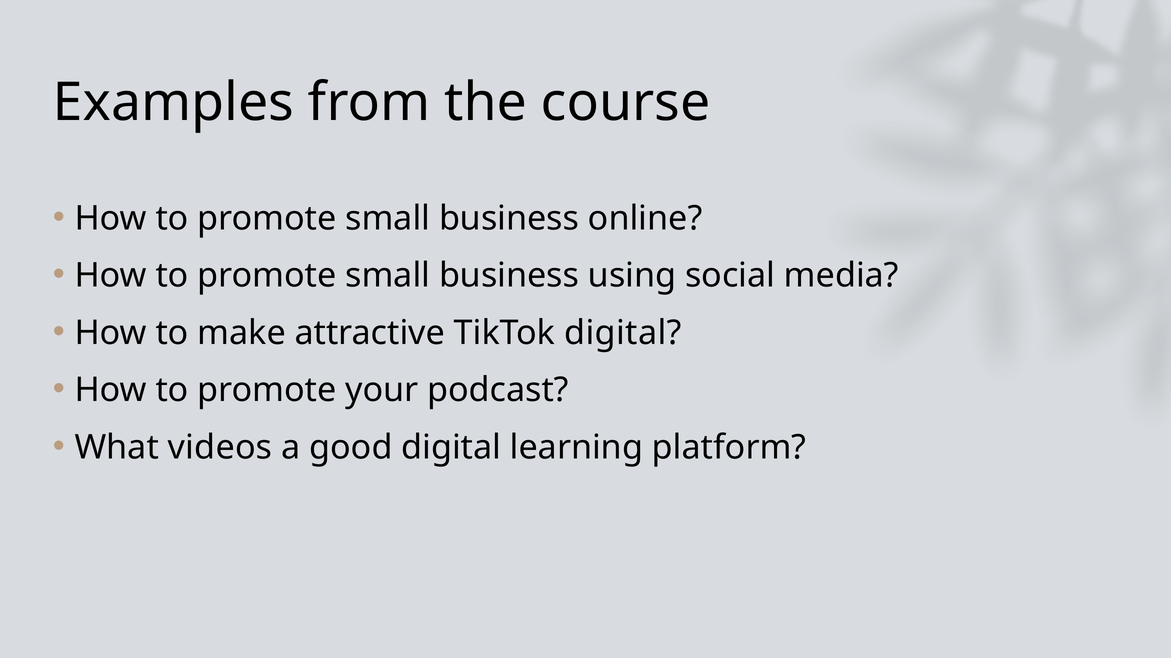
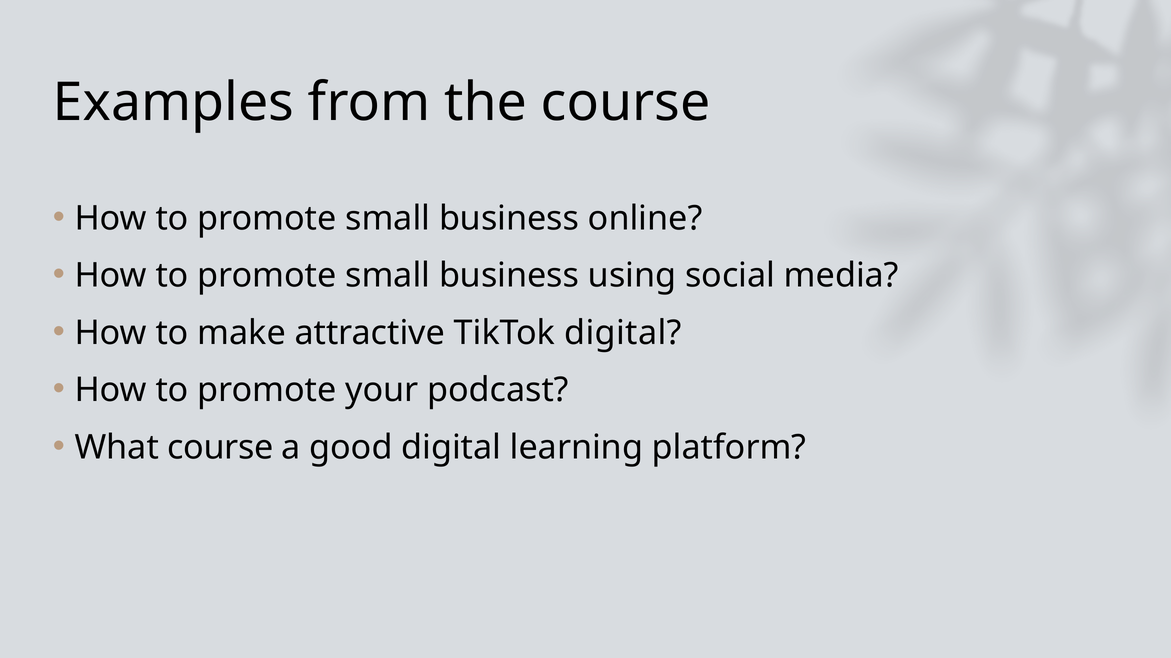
What videos: videos -> course (220, 448)
